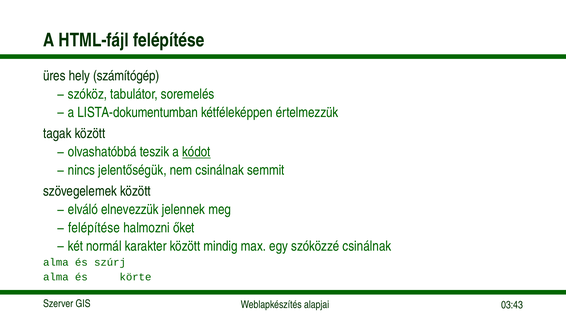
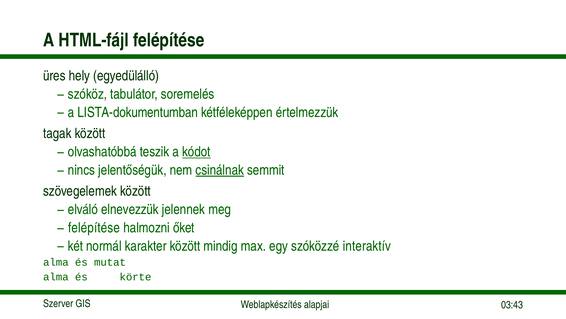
számítógép: számítógép -> egyedülálló (126, 76)
csinálnak underline: none -> present (220, 170)
szóközzé csinálnak: csinálnak -> interaktív (367, 246)
szúrj: szúrj -> mutat (110, 262)
